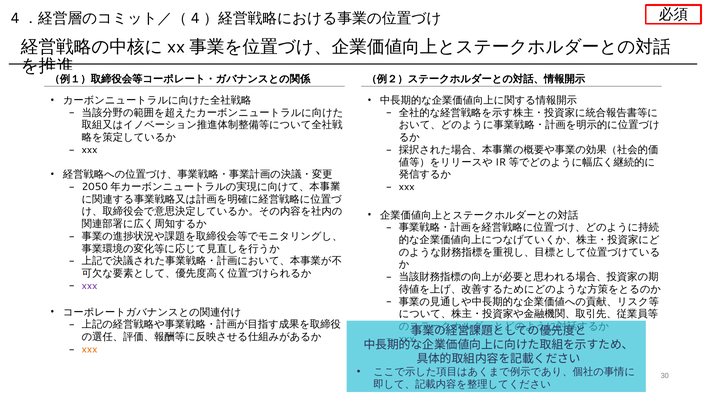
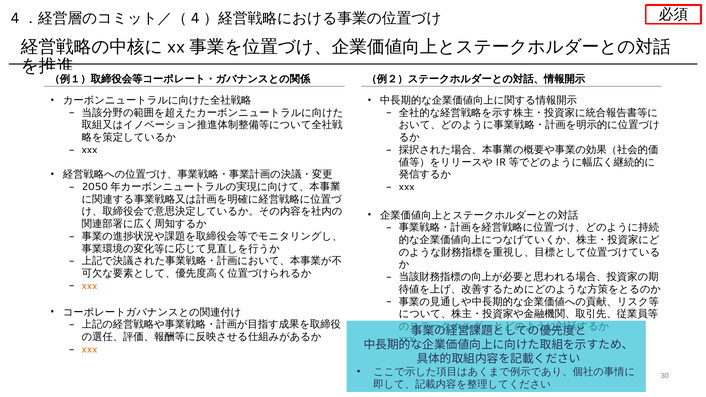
xxx colour: purple -> orange (90, 286)
